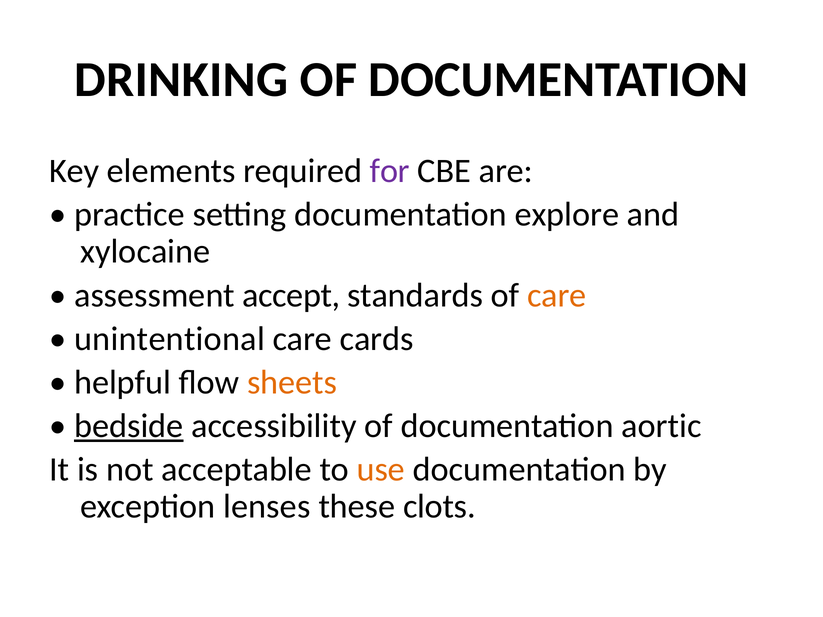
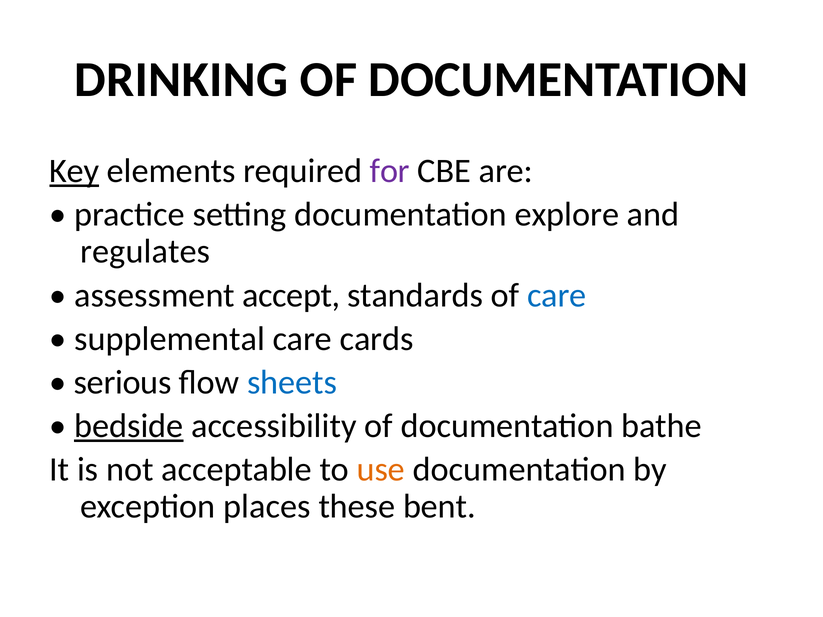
Key underline: none -> present (74, 171)
xylocaine: xylocaine -> regulates (145, 252)
care colour: orange -> blue (557, 295)
unintentional: unintentional -> supplemental (170, 339)
helpful: helpful -> serious (123, 383)
sheets colour: orange -> blue (292, 383)
aortic: aortic -> bathe (661, 426)
lenses: lenses -> places (267, 507)
clots: clots -> bent (439, 507)
